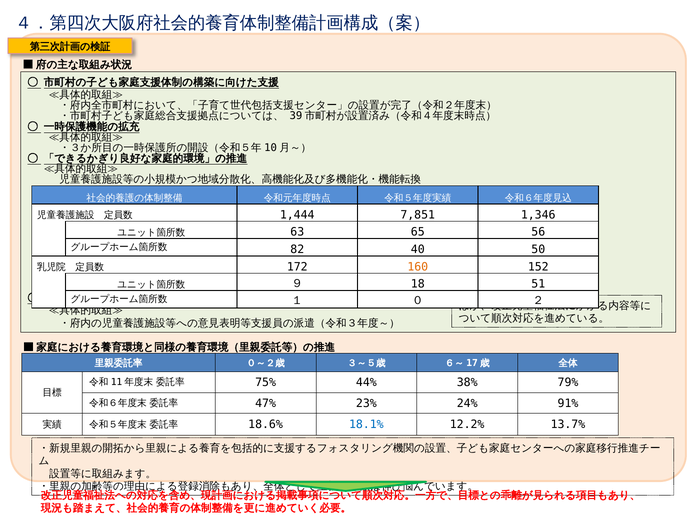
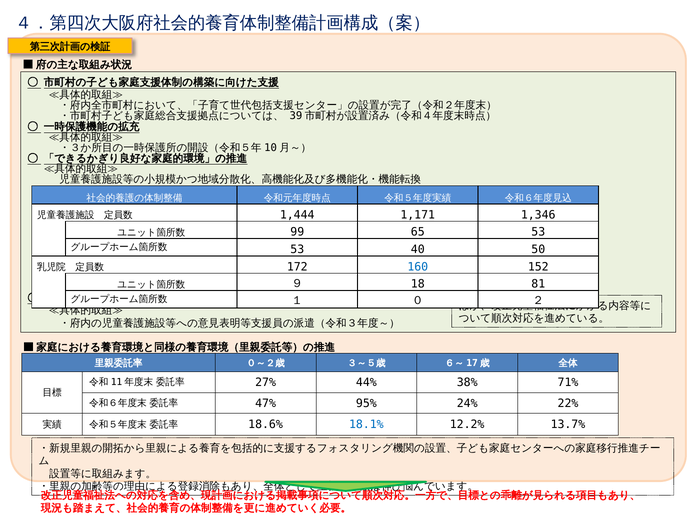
7,851: 7,851 -> 1,171 (418, 215)
63: 63 -> 99 (297, 232)
65 56: 56 -> 53 (538, 232)
82: 82 -> 53 (297, 249)
160 colour: orange -> blue (418, 267)
51: 51 -> 81 (538, 284)
75%: 75% -> 27% (266, 382)
79%: 79% -> 71% (568, 382)
23%: 23% -> 95% (366, 403)
91%: 91% -> 22% (568, 403)
